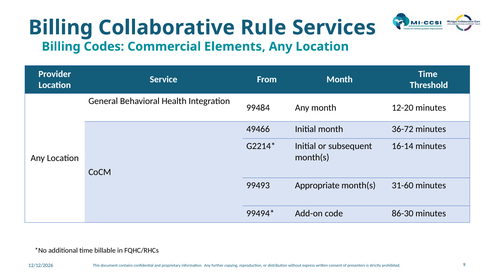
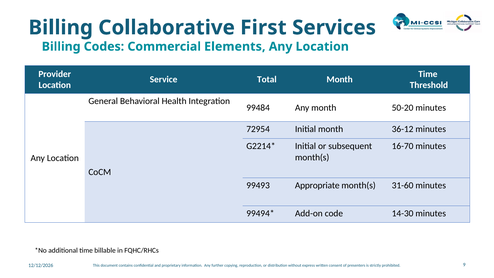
Rule: Rule -> First (263, 28)
From: From -> Total (267, 80)
12-20: 12-20 -> 50-20 (403, 108)
49466: 49466 -> 72954 (258, 129)
36-72: 36-72 -> 36-12 (403, 129)
16-14: 16-14 -> 16-70 (403, 146)
86-30: 86-30 -> 14-30 (403, 213)
